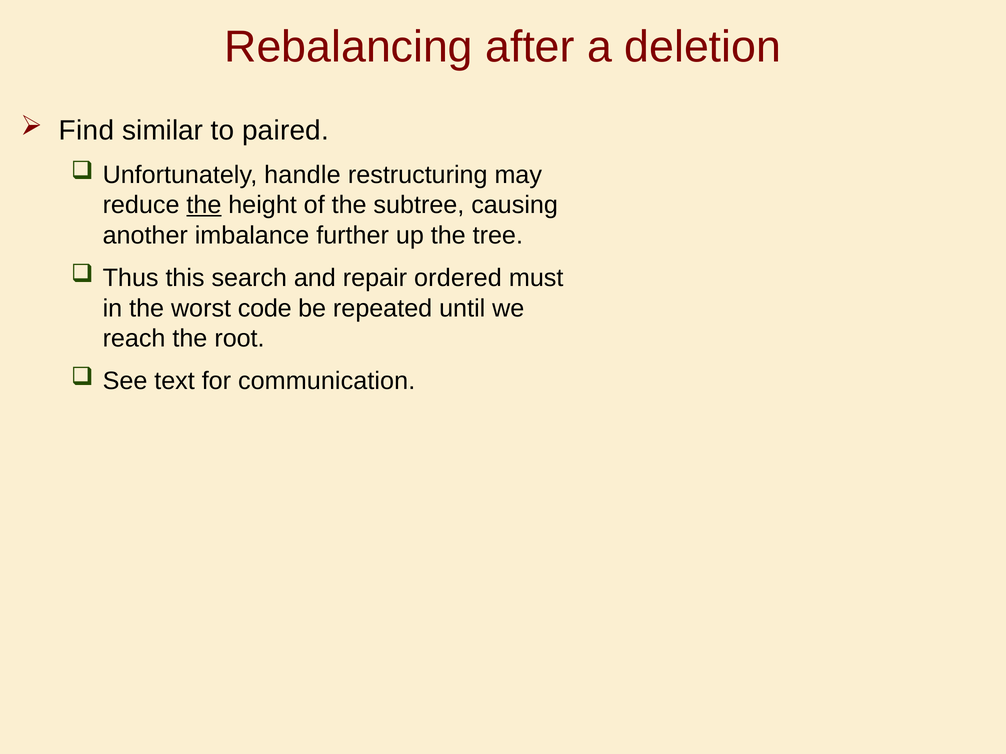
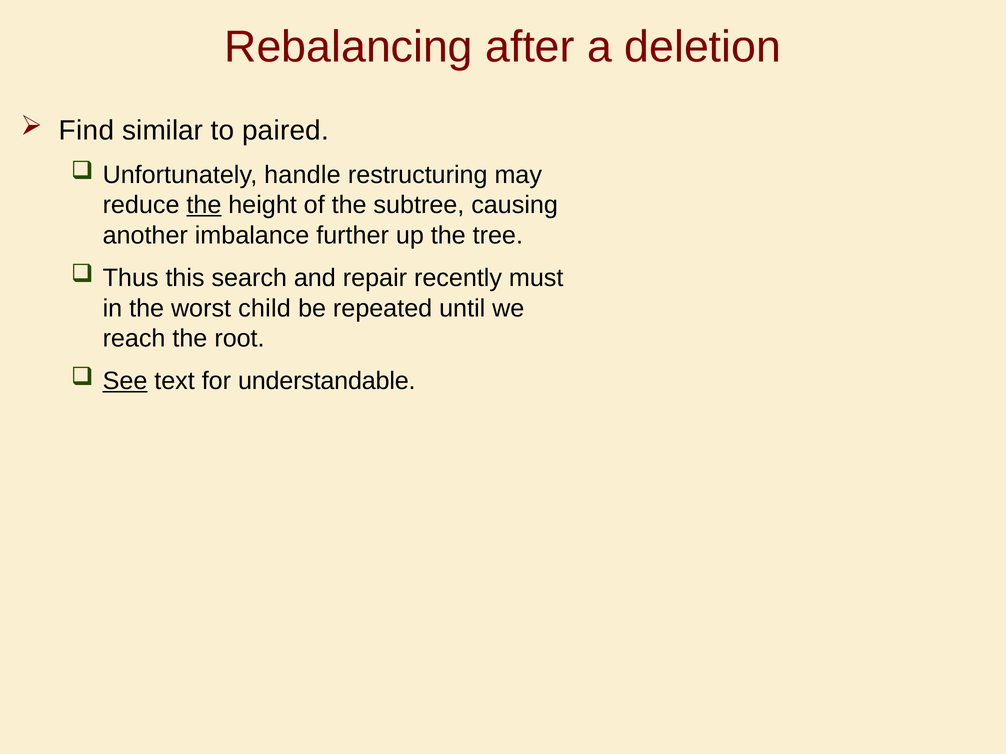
ordered: ordered -> recently (458, 278)
code: code -> child (264, 308)
See underline: none -> present (125, 381)
communication: communication -> understandable (327, 381)
